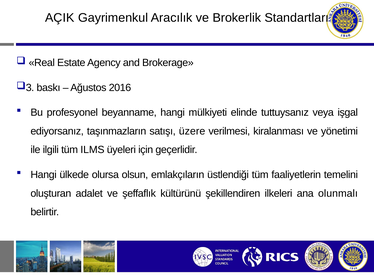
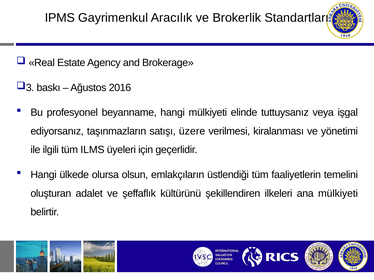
AÇIK: AÇIK -> IPMS (60, 18)
ana olunmalı: olunmalı -> mülkiyeti (338, 194)
